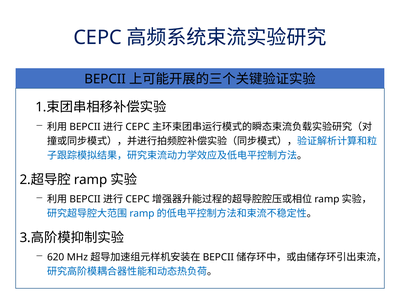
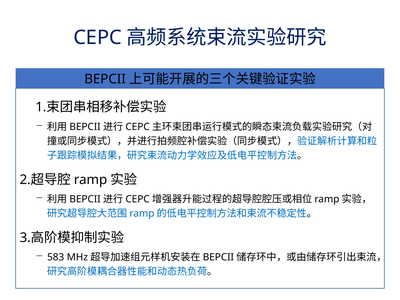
620: 620 -> 583 (56, 257)
